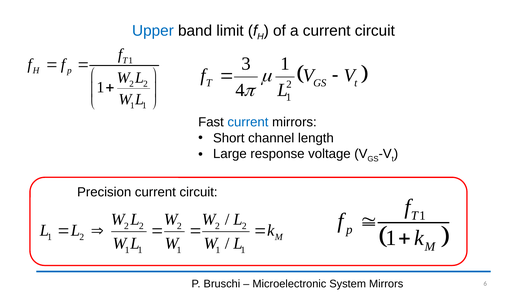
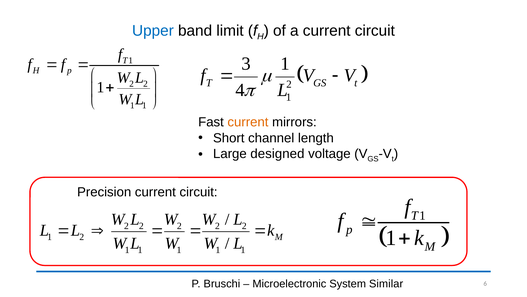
current colour: blue -> orange (248, 122)
response: response -> designed (277, 154)
System Mirrors: Mirrors -> Similar (386, 283)
